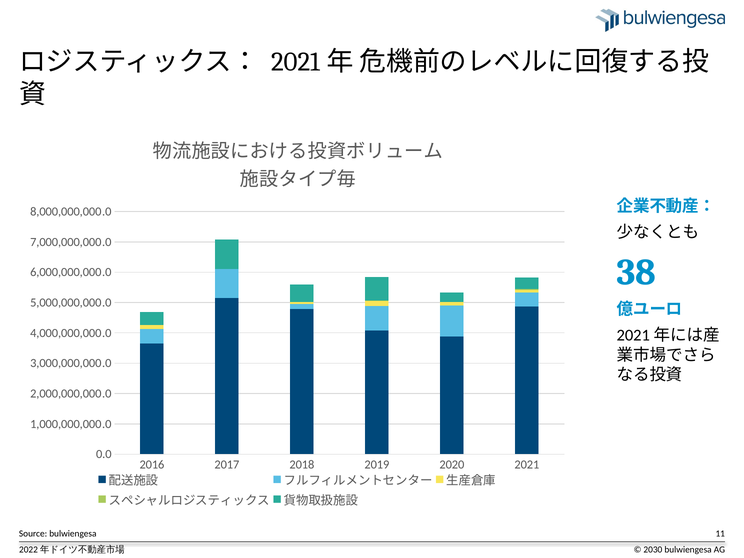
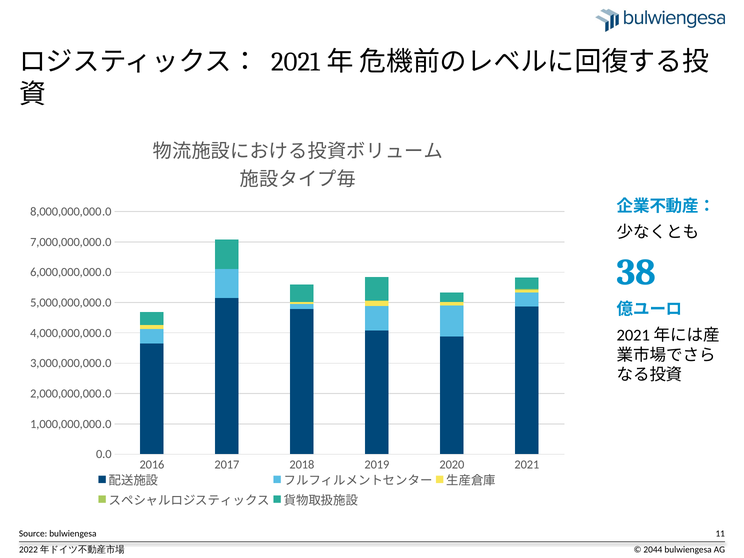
2030: 2030 -> 2044 (653, 550)
